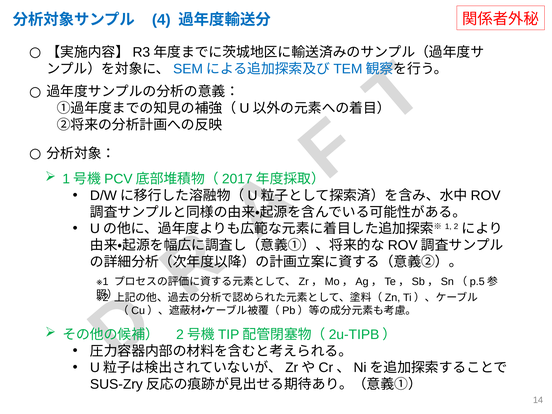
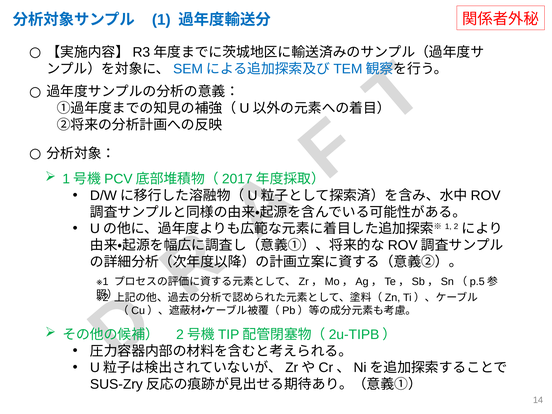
4: 4 -> 1 (161, 20)
